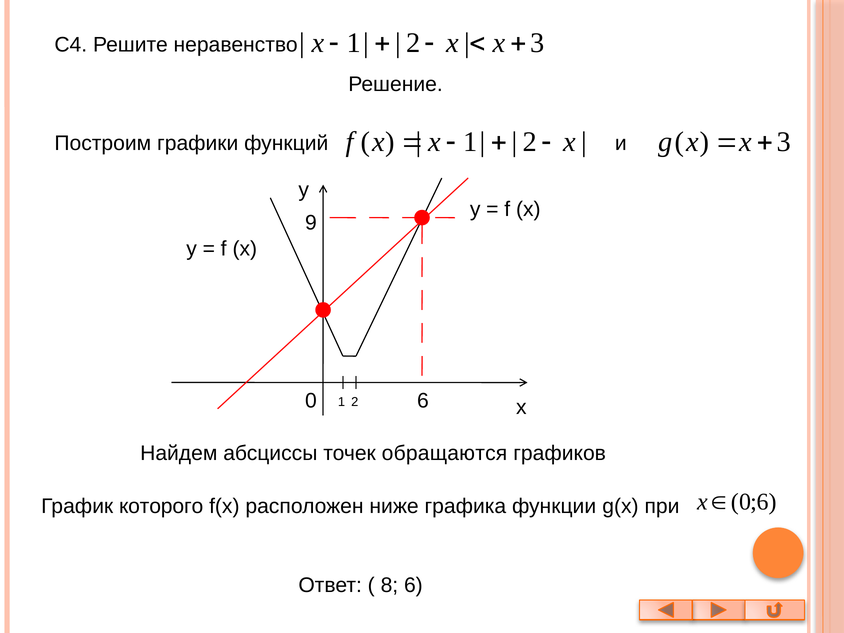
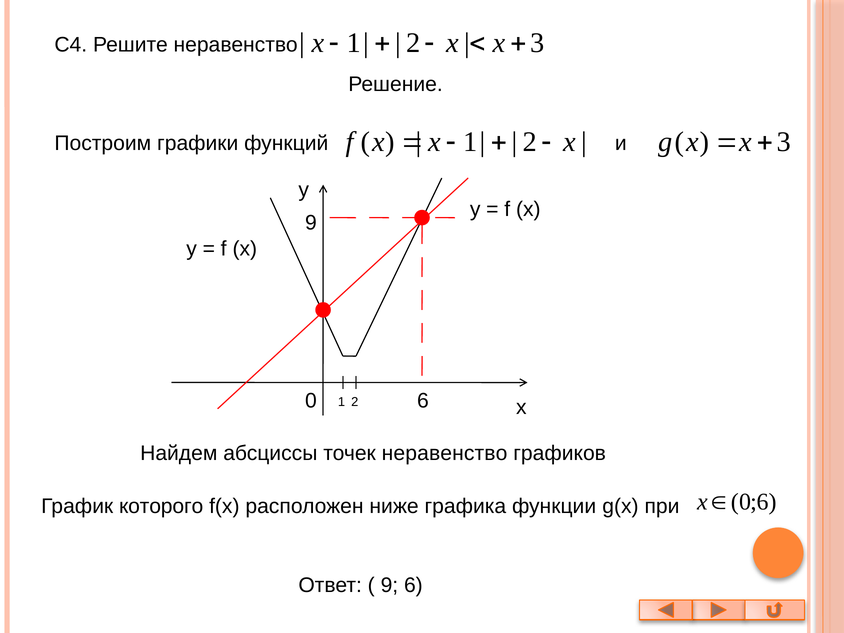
точек обращаются: обращаются -> неравенство (445, 453)
8: 8 -> 9 (389, 585)
